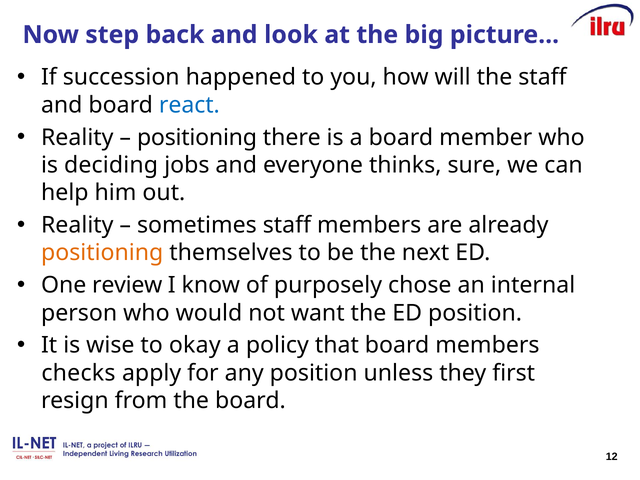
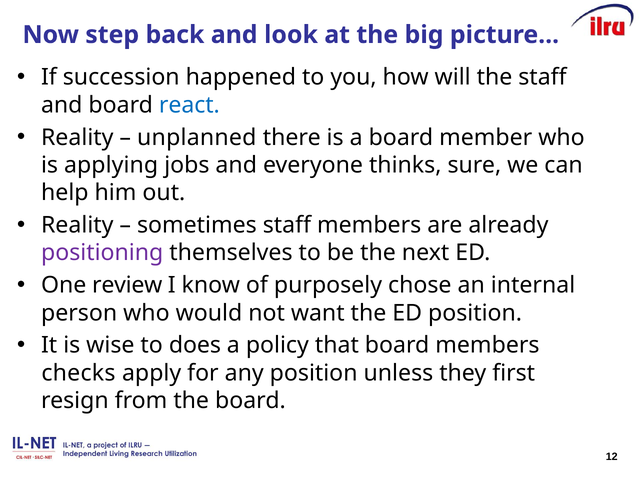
positioning: positioning -> unplanned (197, 137)
deciding: deciding -> applying (111, 165)
positioning colour: orange -> purple (102, 253)
okay: okay -> does (195, 345)
